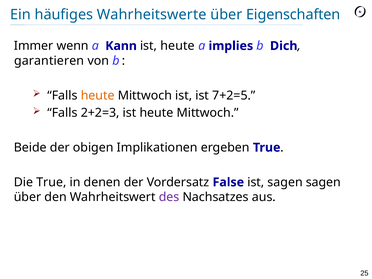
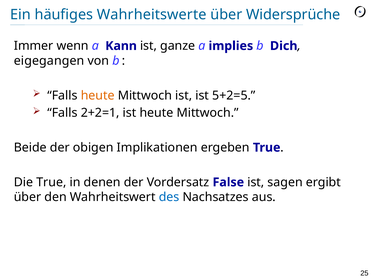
Eigenschaften: Eigenschaften -> Widersprüche (293, 15)
heute: heute -> ganze (178, 46)
garantieren: garantieren -> eigegangen (49, 61)
7+2=5: 7+2=5 -> 5+2=5 (234, 95)
2+2=3: 2+2=3 -> 2+2=1 (100, 113)
sagen sagen: sagen -> ergibt (323, 182)
des colour: purple -> blue (169, 197)
